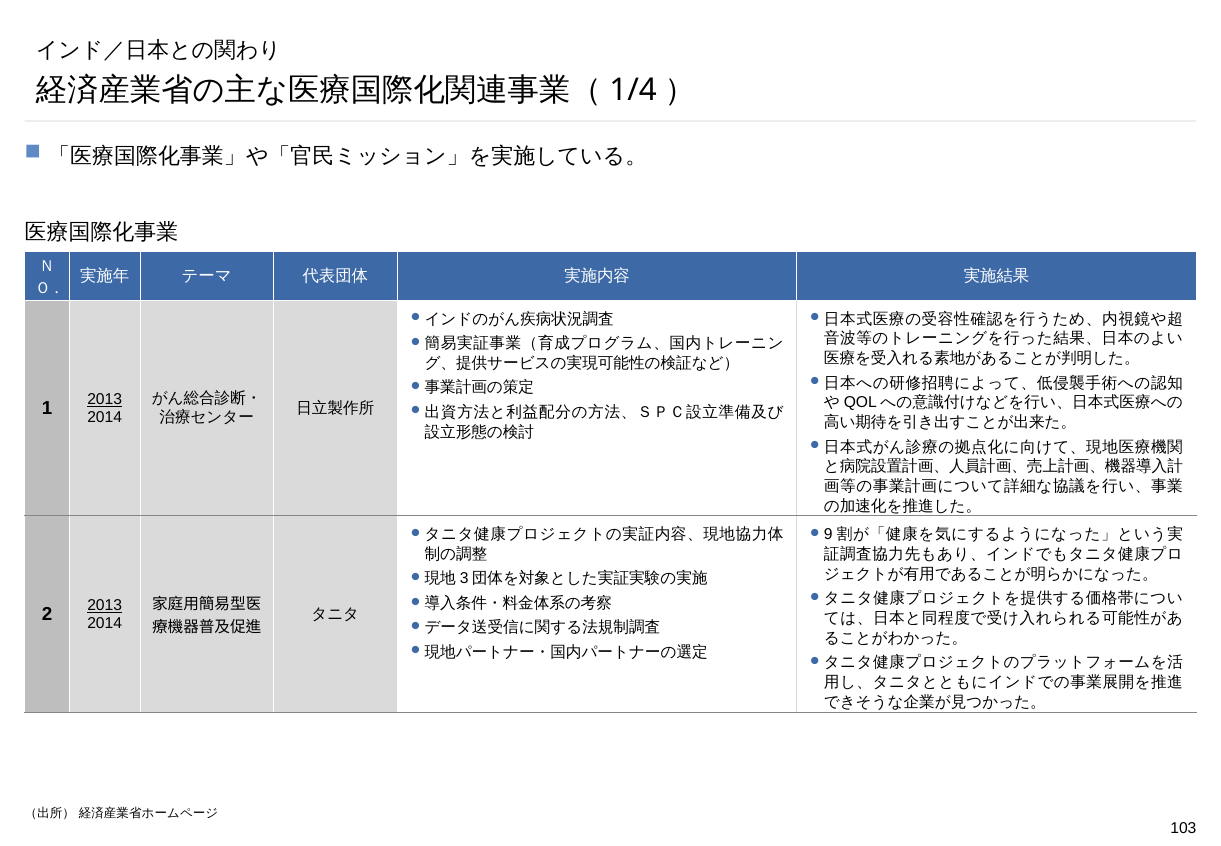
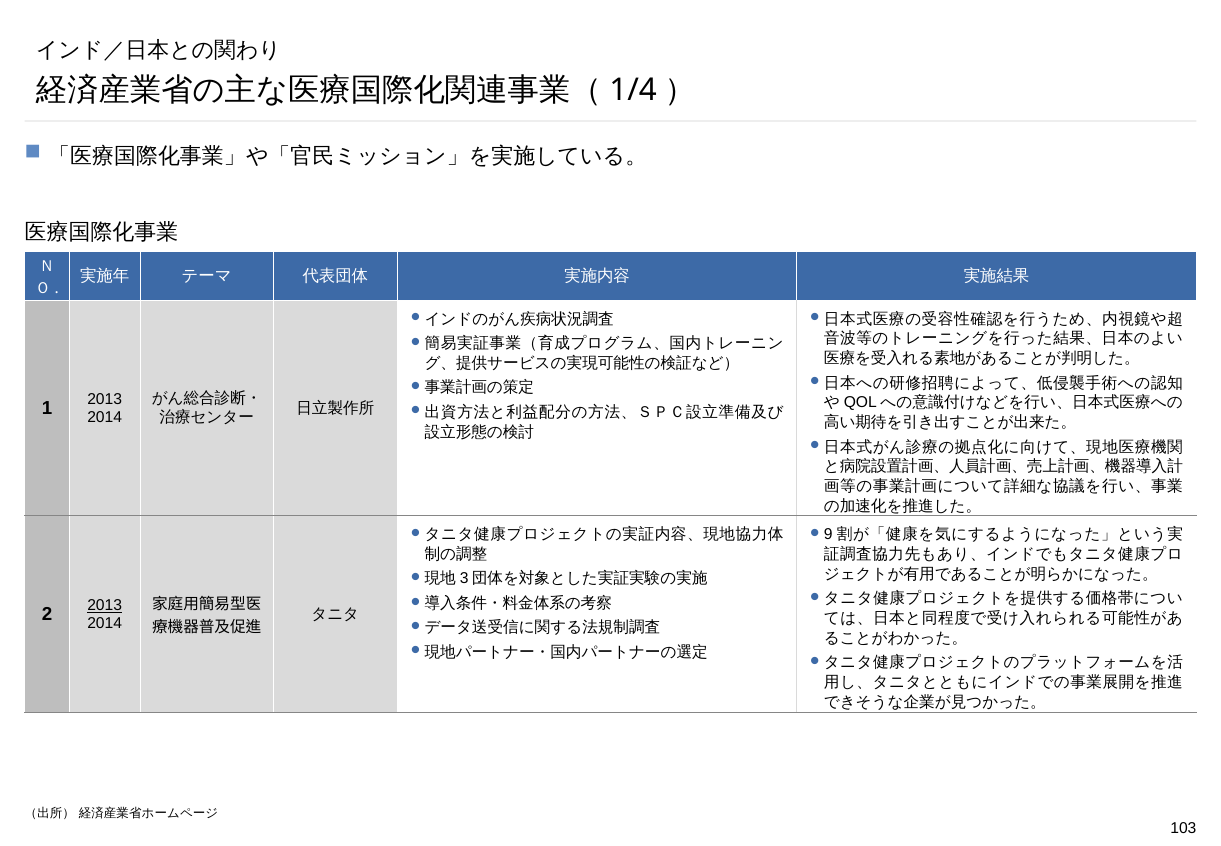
2013 underline: present -> none (105, 399)
